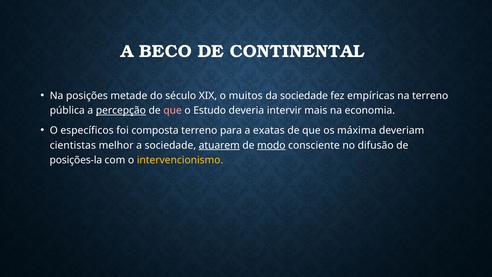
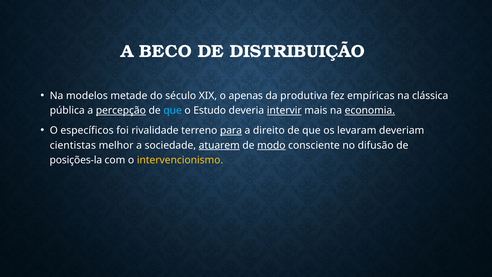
CONTINENTAL: CONTINENTAL -> DISTRIBUIÇÃO (297, 51)
posições: posições -> modelos (87, 96)
muitos: muitos -> apenas (246, 96)
da sociedade: sociedade -> produtiva (304, 96)
na terreno: terreno -> clássica (430, 96)
que colour: pink -> light blue (173, 111)
intervir underline: none -> present (284, 111)
economia underline: none -> present (370, 111)
composta: composta -> rivalidade (155, 130)
para underline: none -> present (231, 130)
exatas: exatas -> direito (269, 130)
máxima: máxima -> levaram (357, 130)
